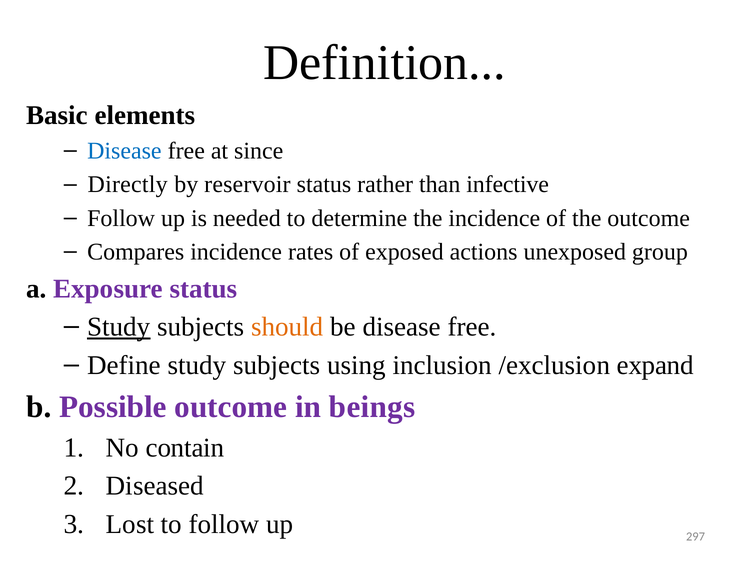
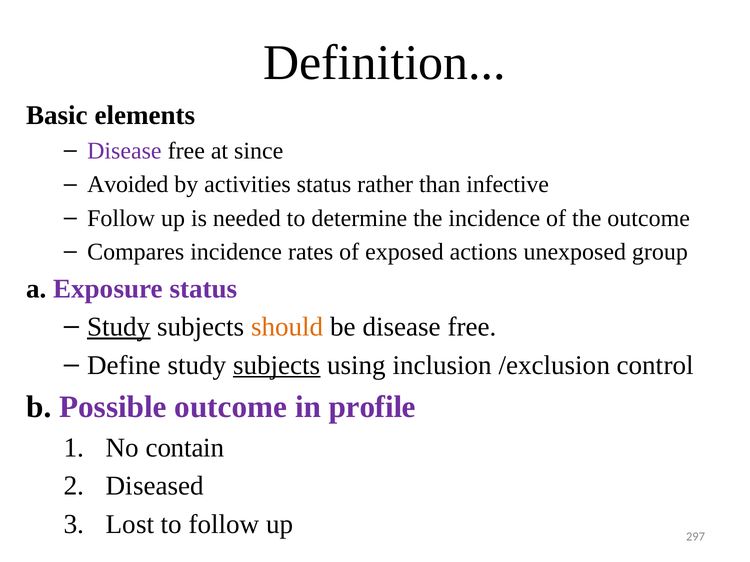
Disease colour: blue -> purple (124, 151)
Directly: Directly -> Avoided (128, 185)
reservoir: reservoir -> activities (247, 185)
subjects underline: none -> present (277, 366)
expand: expand -> control (655, 366)
beings: beings -> profile (372, 407)
